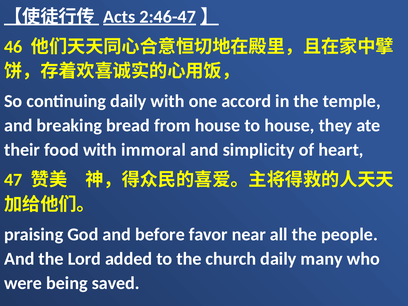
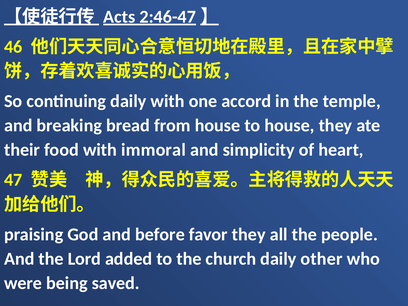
favor near: near -> they (249, 234)
many: many -> other (322, 259)
